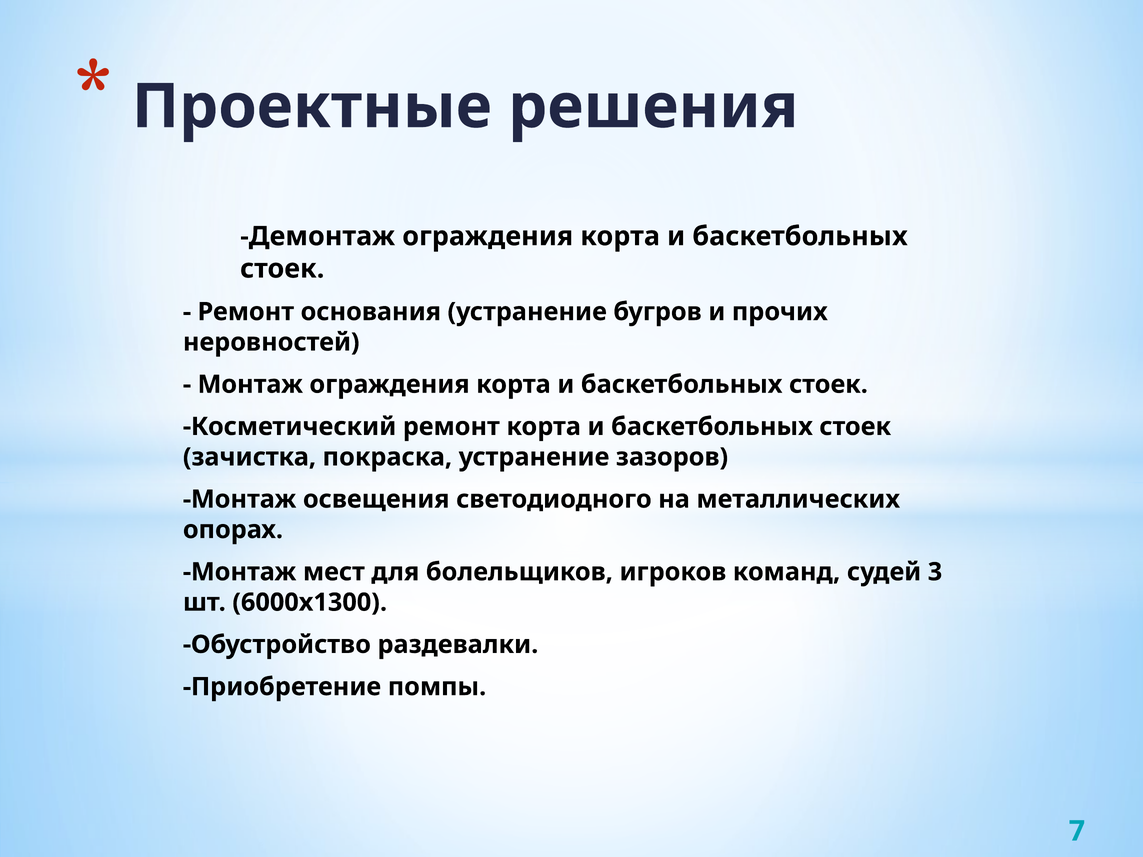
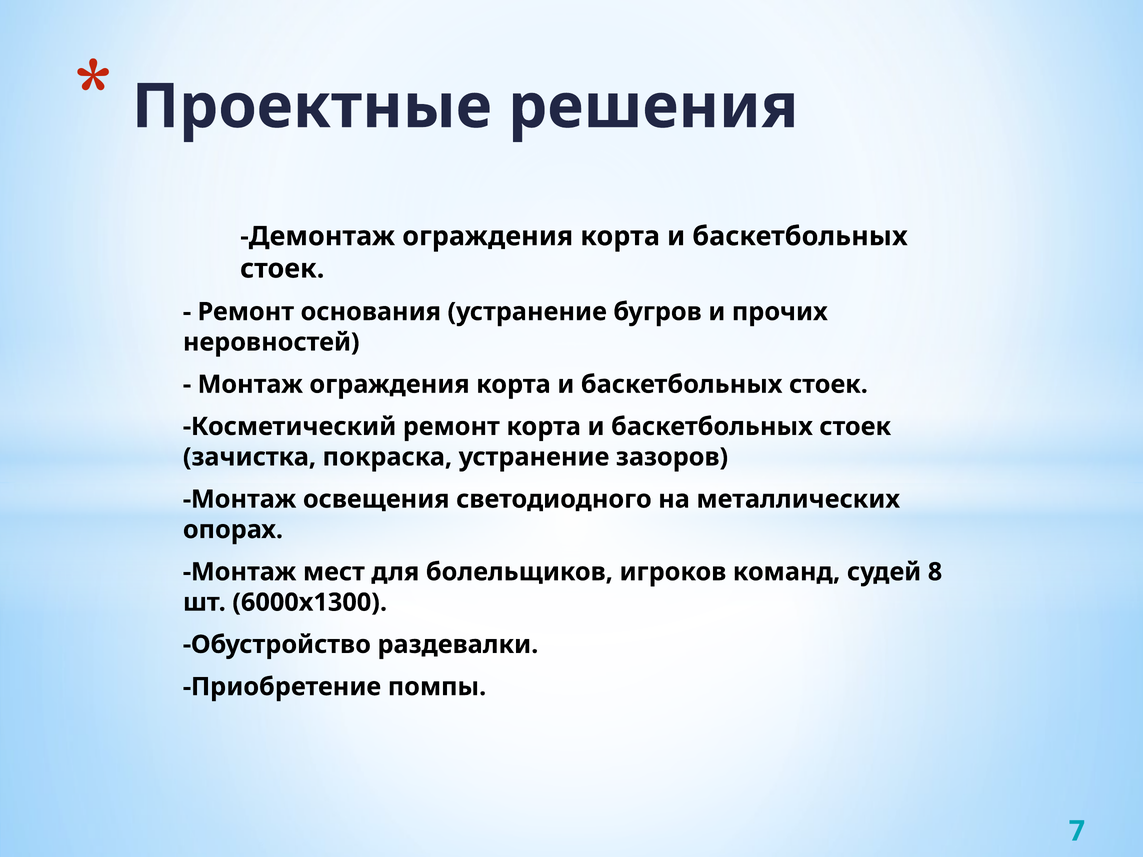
3: 3 -> 8 (935, 572)
